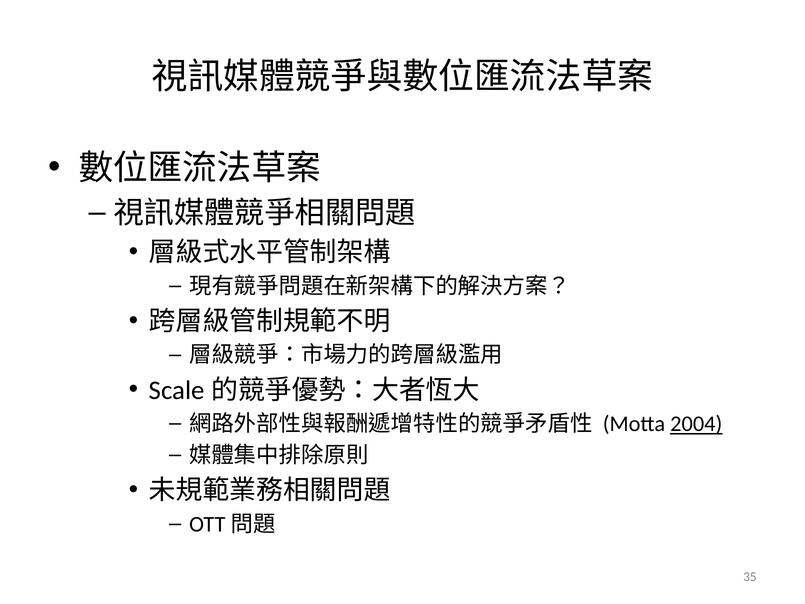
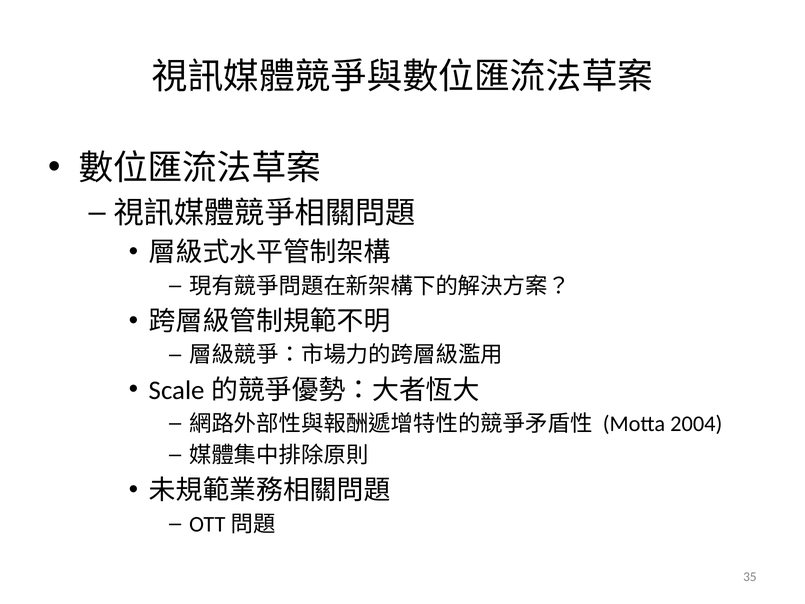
2004 underline: present -> none (696, 424)
